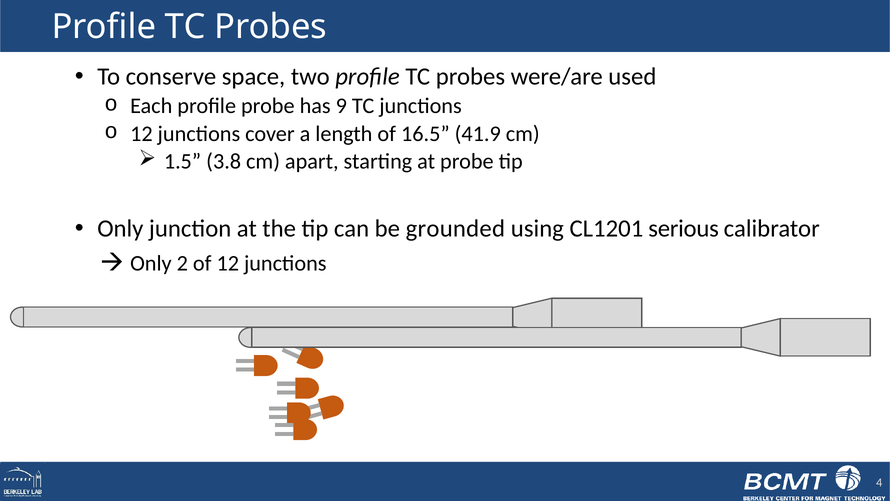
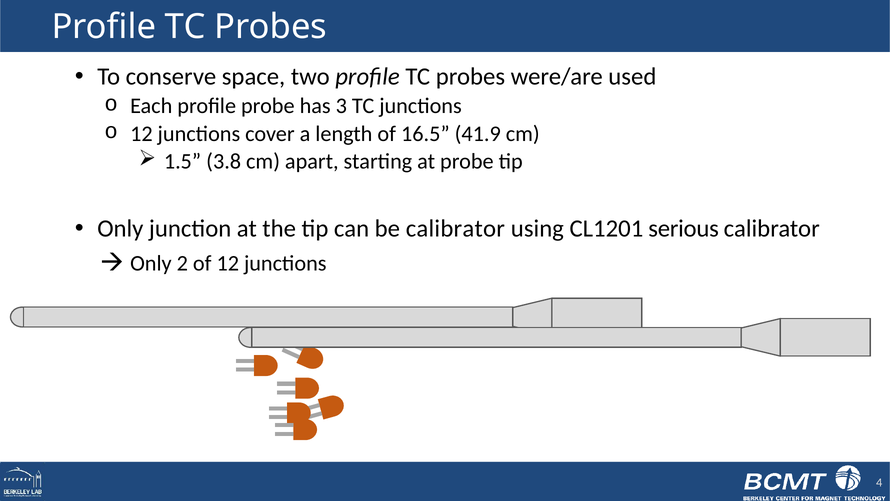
9: 9 -> 3 (341, 106)
be grounded: grounded -> calibrator (455, 228)
